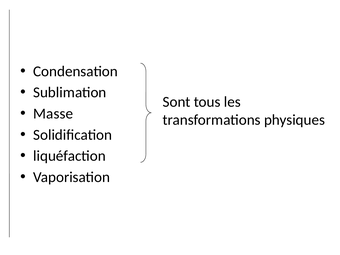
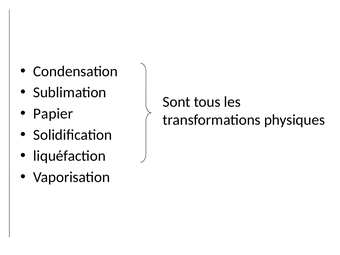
Masse: Masse -> Papier (53, 114)
